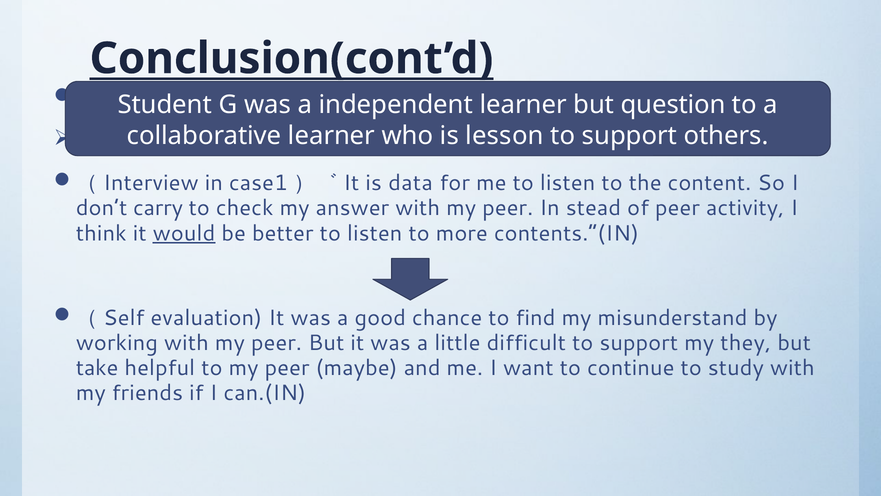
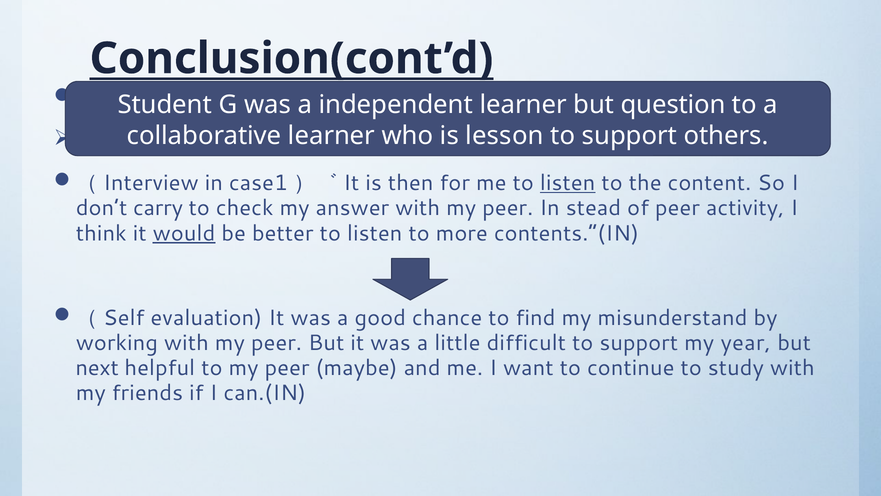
data: data -> then (411, 183)
listen underline: none -> present (568, 183)
they: they -> year (746, 343)
take: take -> next (97, 368)
